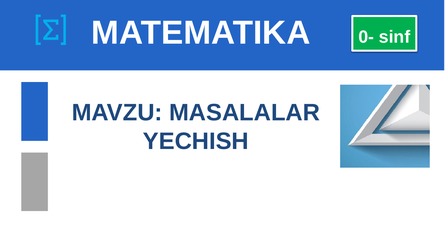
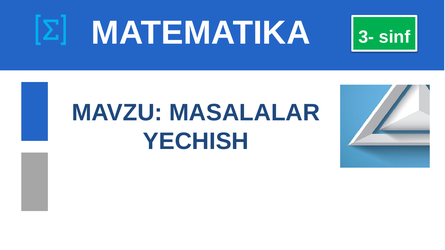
0-: 0- -> 3- (366, 37)
